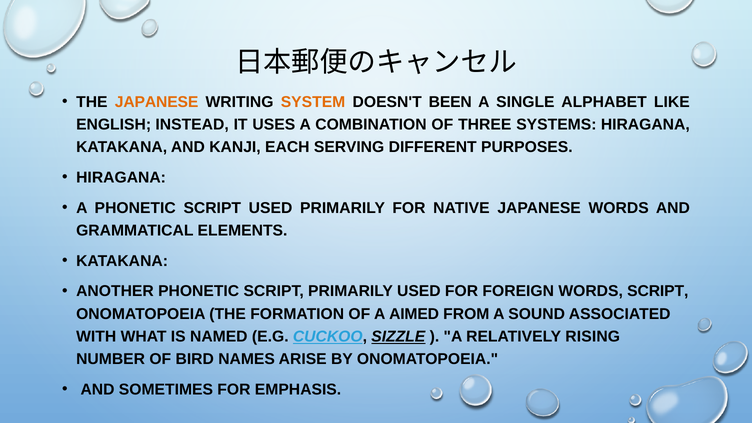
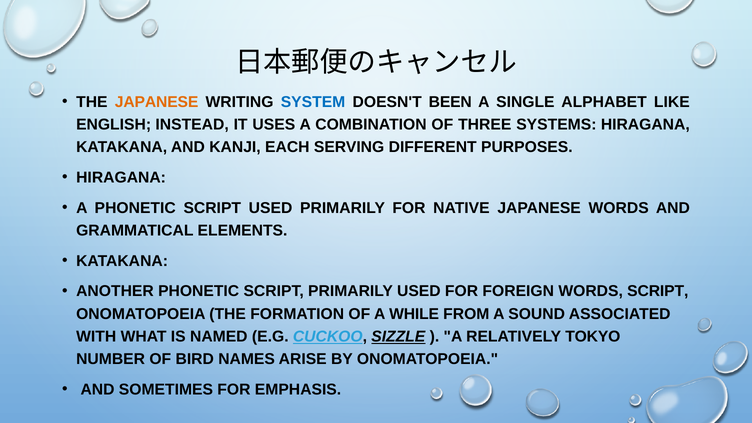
SYSTEM colour: orange -> blue (313, 102)
AIMED: AIMED -> WHILE (414, 314)
RISING: RISING -> TOKYO (593, 336)
